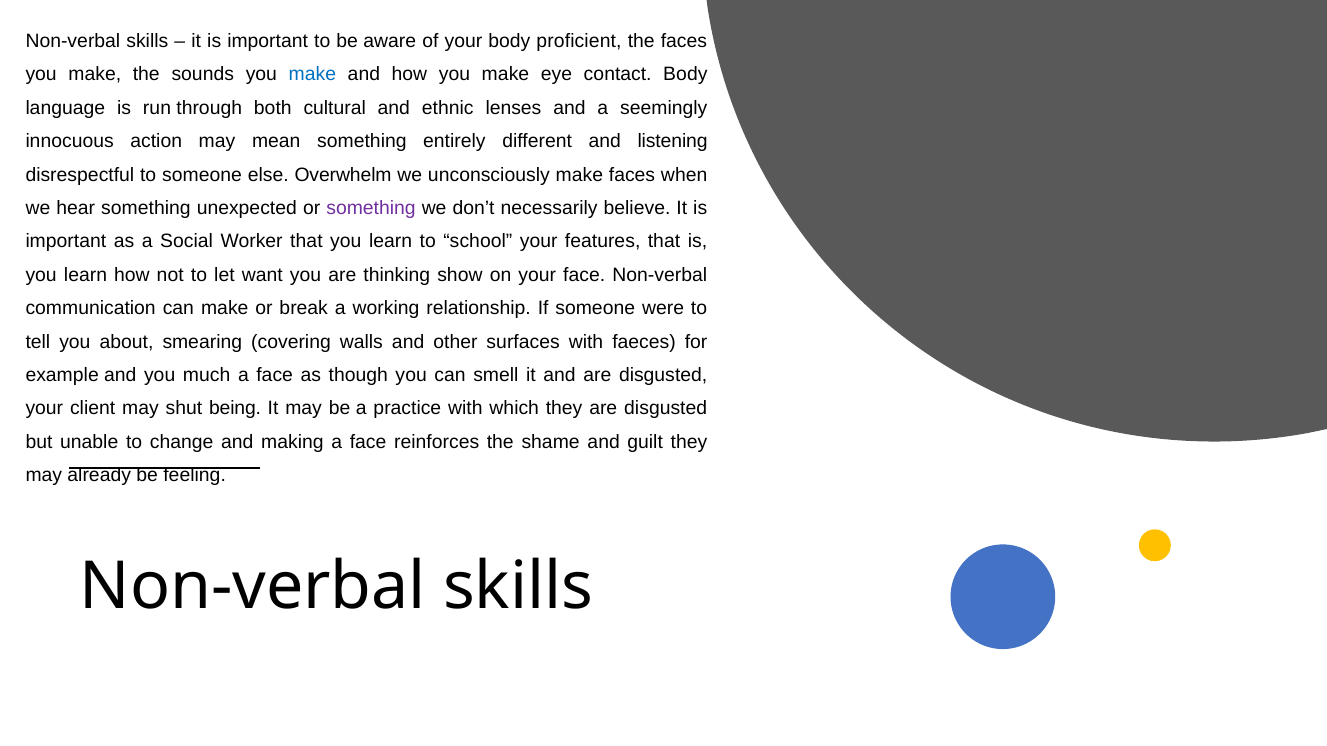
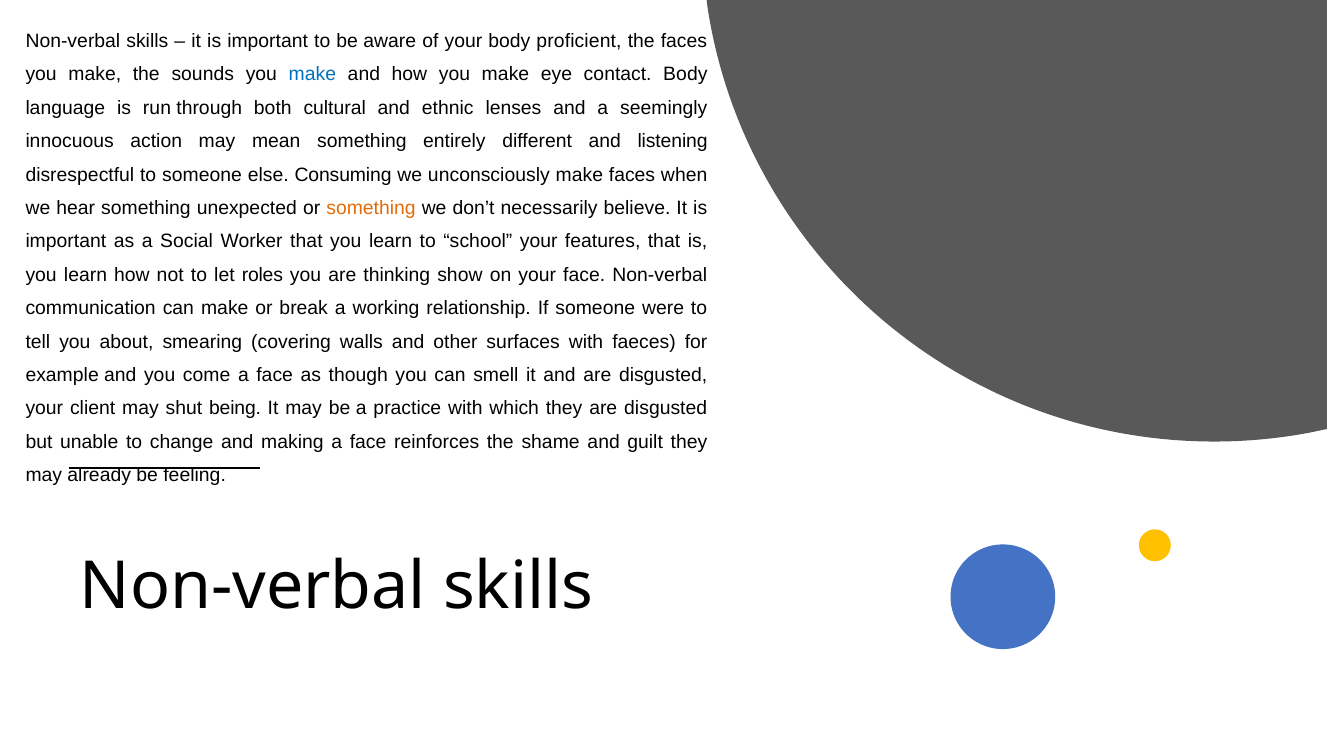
Overwhelm: Overwhelm -> Consuming (343, 175)
something colour: purple -> orange (371, 208)
want: want -> roles (262, 275)
much: much -> come (207, 375)
